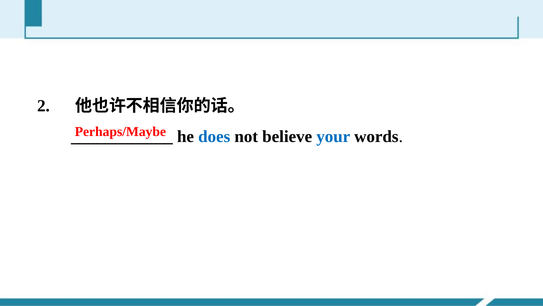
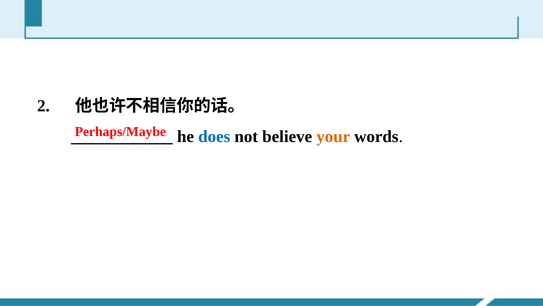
your colour: blue -> orange (333, 136)
